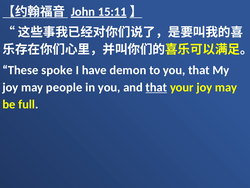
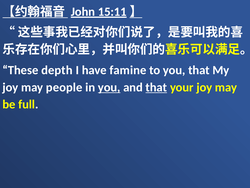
spoke: spoke -> depth (57, 70)
demon: demon -> famine (128, 70)
you underline: none -> present (109, 87)
